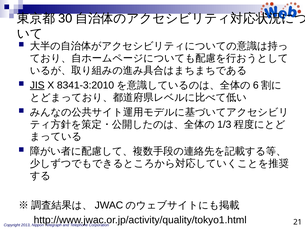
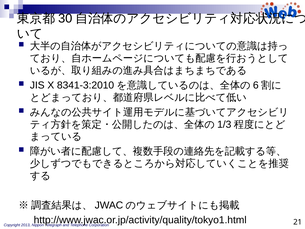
JIS underline: present -> none (37, 85)
